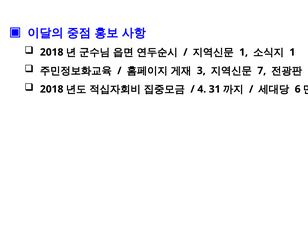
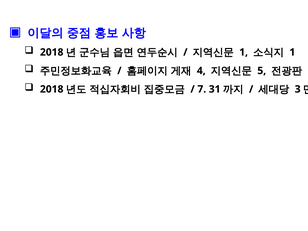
3: 3 -> 4 (201, 71)
7: 7 -> 5 (262, 71)
4: 4 -> 7 (202, 89)
6: 6 -> 3 (298, 89)
